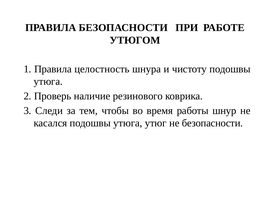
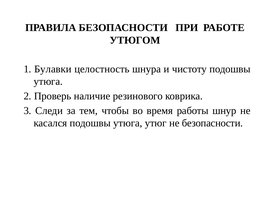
1 Правила: Правила -> Булавки (53, 69)
